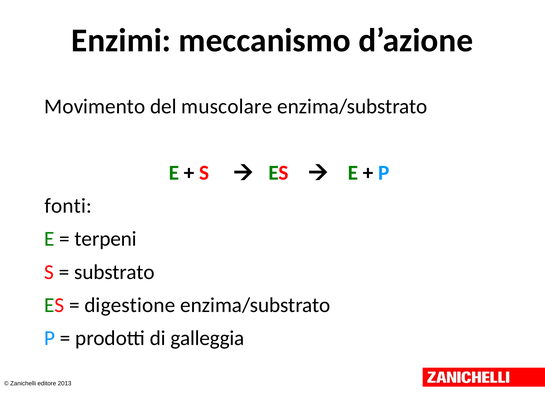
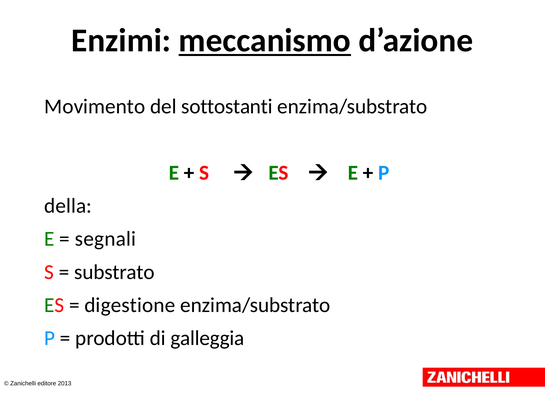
meccanismo underline: none -> present (265, 41)
muscolare: muscolare -> sottostanti (227, 107)
fonti: fonti -> della (68, 206)
terpeni: terpeni -> segnali (106, 239)
